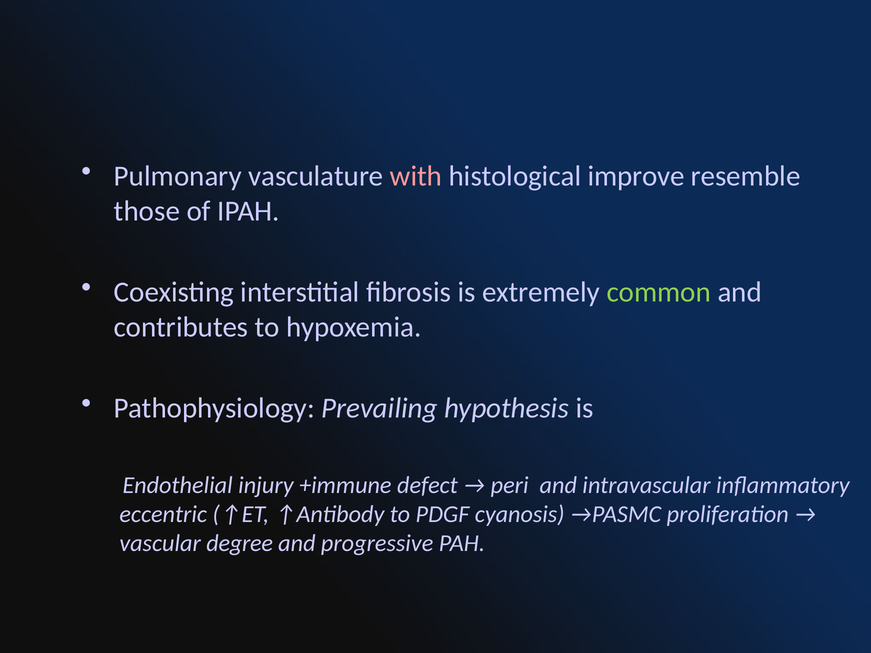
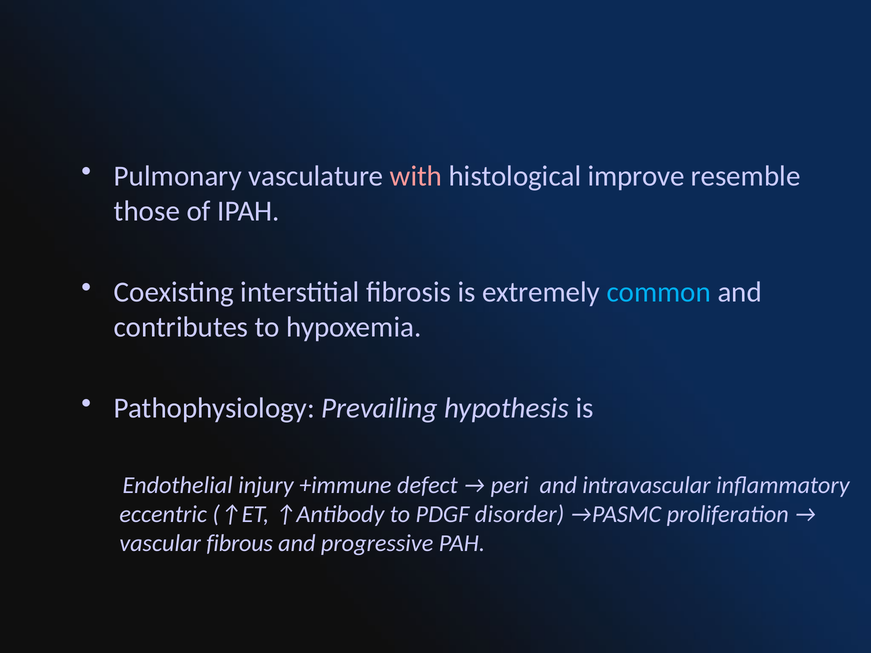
common colour: light green -> light blue (659, 292)
cyanosis: cyanosis -> disorder (520, 515)
degree: degree -> fibrous (240, 544)
